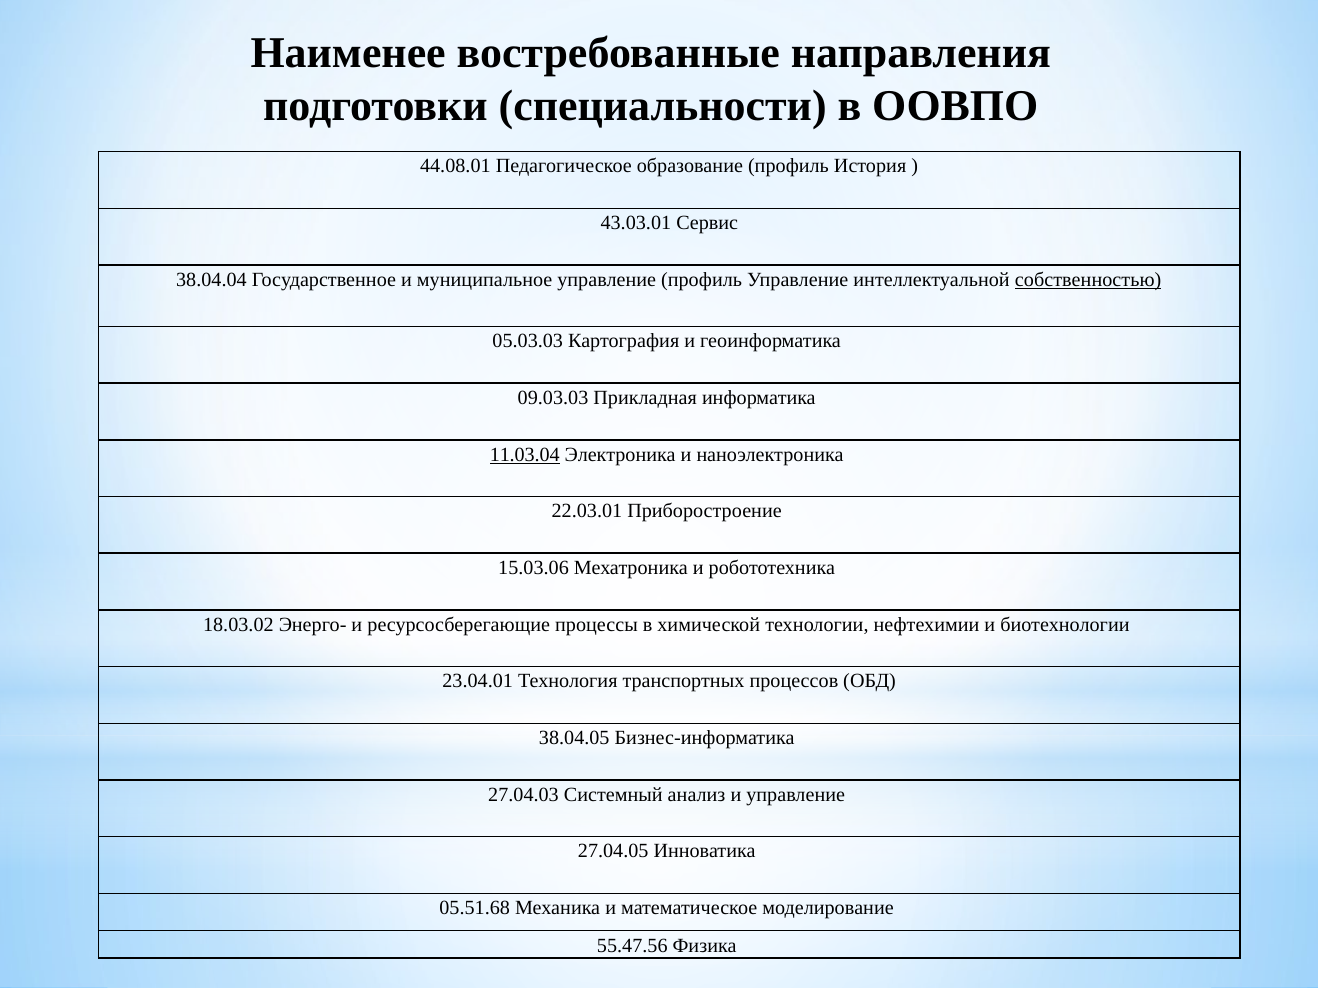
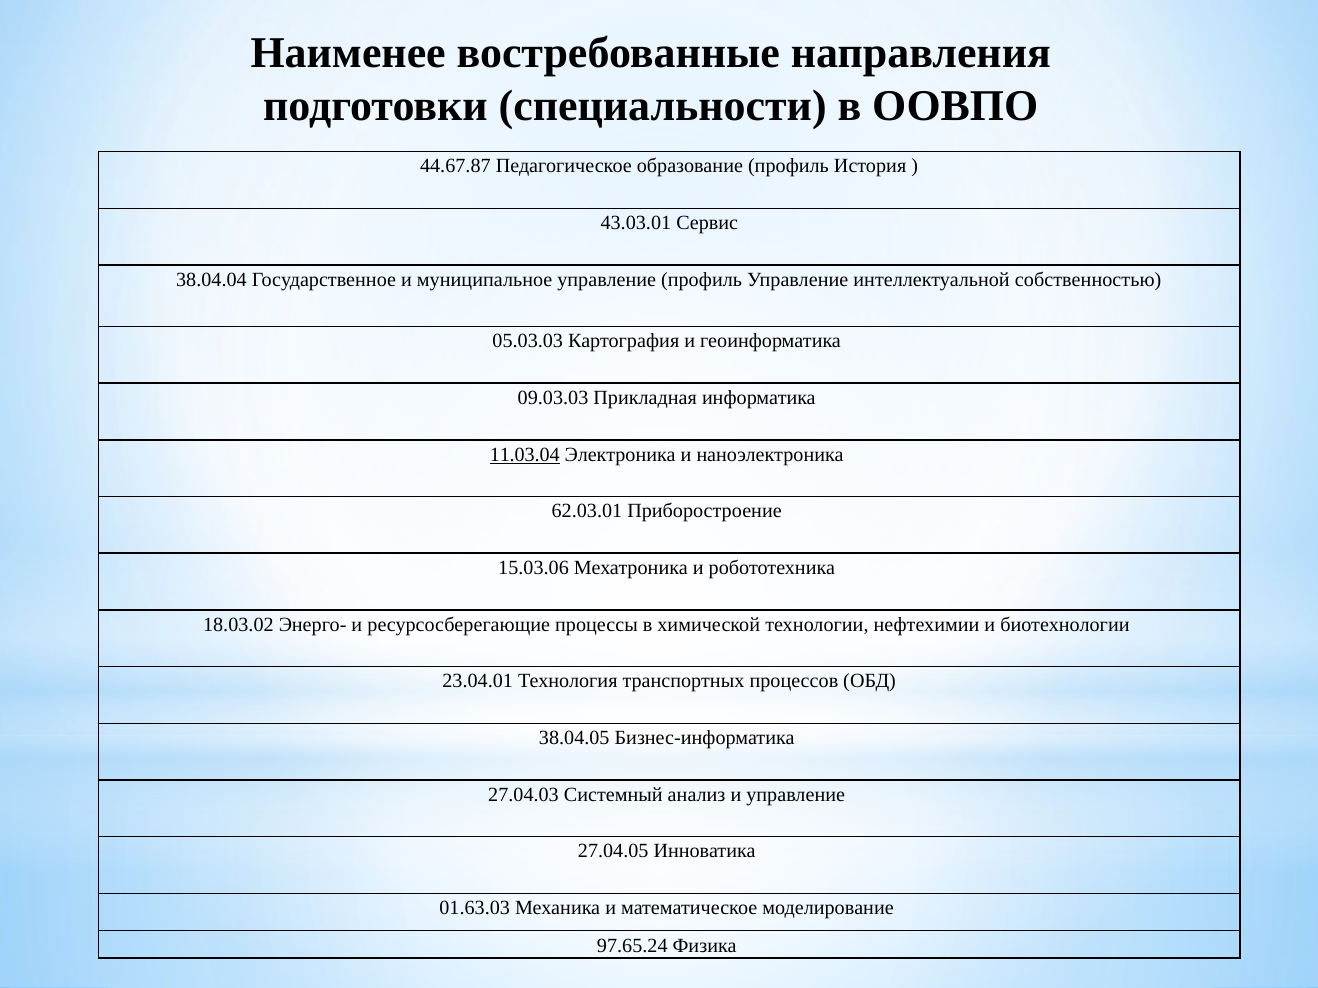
44.08.01: 44.08.01 -> 44.67.87 (455, 166)
собственностью underline: present -> none (1088, 280)
22.03.01: 22.03.01 -> 62.03.01 (587, 511)
05.51.68: 05.51.68 -> 01.63.03 (475, 908)
55.47.56: 55.47.56 -> 97.65.24 (632, 946)
